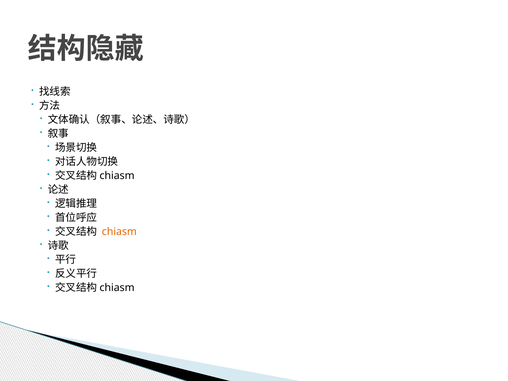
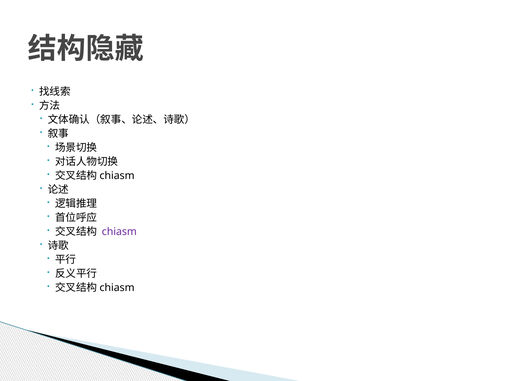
chiasm colour: orange -> purple (119, 232)
